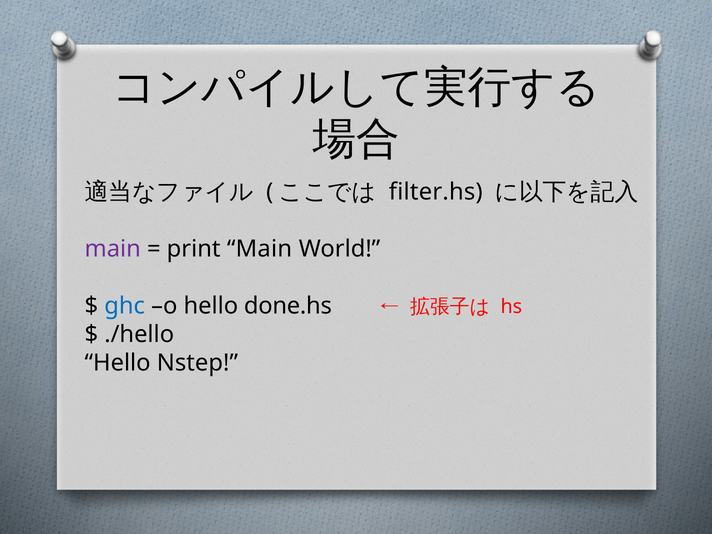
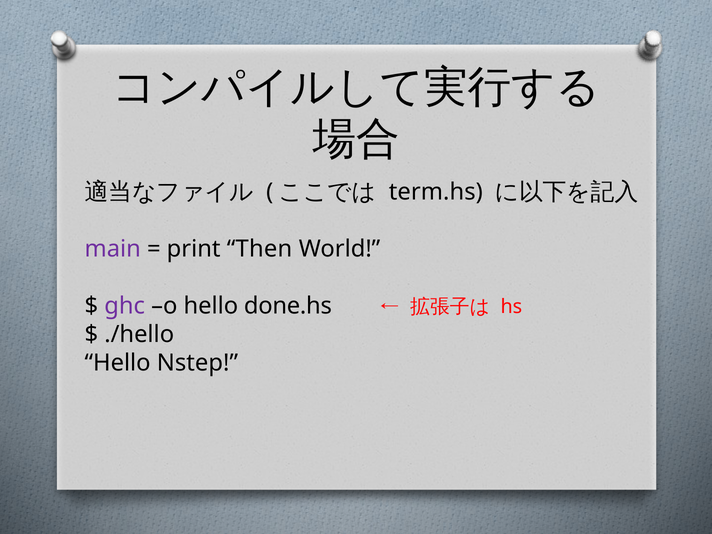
filter.hs: filter.hs -> term.hs (436, 192)
print Main: Main -> Then (260, 249)
ghc colour: blue -> purple (125, 306)
